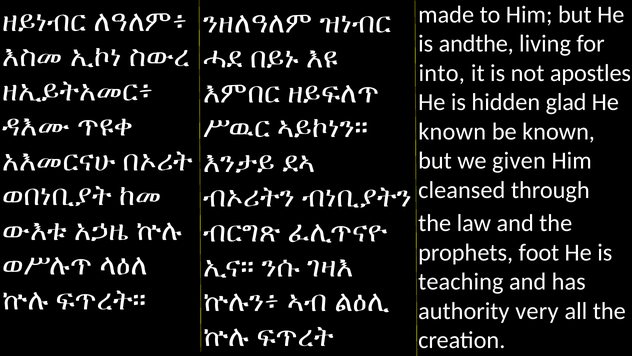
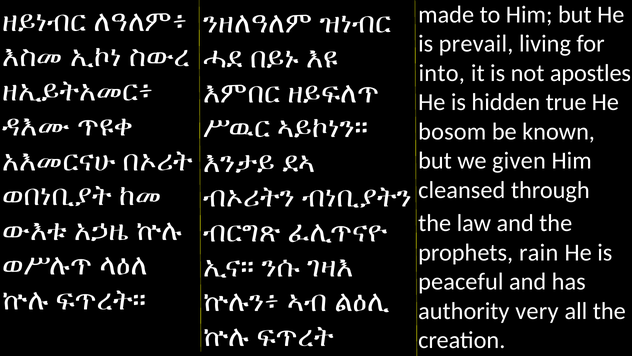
andthe: andthe -> prevail (476, 44)
glad: glad -> true (566, 102)
known: known -> bosom (452, 131)
foot: foot -> rain (539, 252)
teaching: teaching -> peaceful (461, 281)
